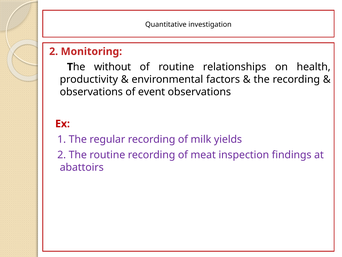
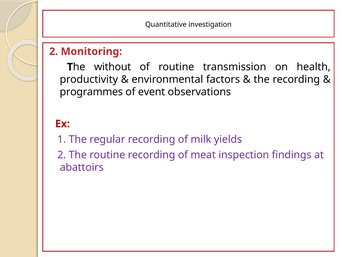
relationships: relationships -> transmission (235, 67)
observations: observations -> programmes (91, 92)
